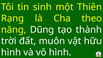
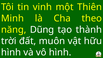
sinh: sinh -> vinh (42, 7)
Rạng: Rạng -> Minh (12, 18)
